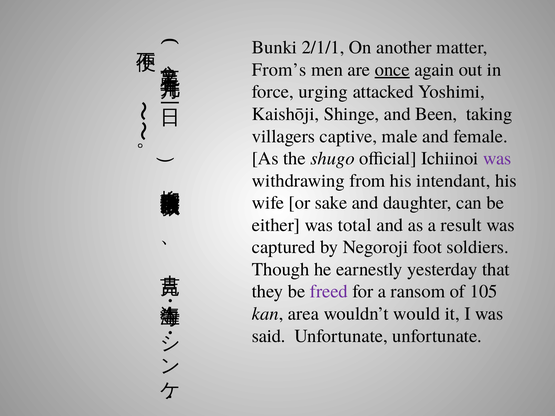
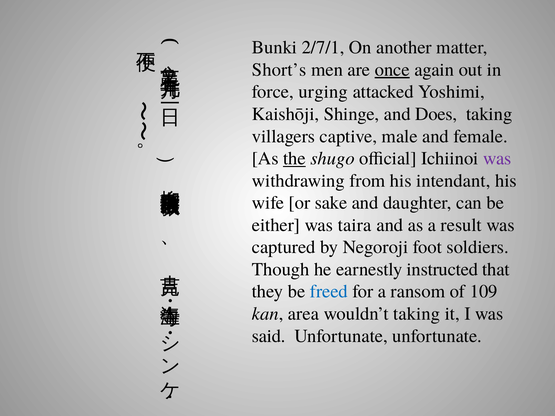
2/1/1: 2/1/1 -> 2/7/1 (323, 48)
From’s: From’s -> Short’s (279, 70)
Been: Been -> Does (436, 114)
the underline: none -> present (294, 159)
total: total -> taira (355, 225)
yesterday: yesterday -> instructed (442, 270)
freed colour: purple -> blue (329, 292)
105: 105 -> 109 (484, 292)
wouldn’t would: would -> taking (417, 314)
